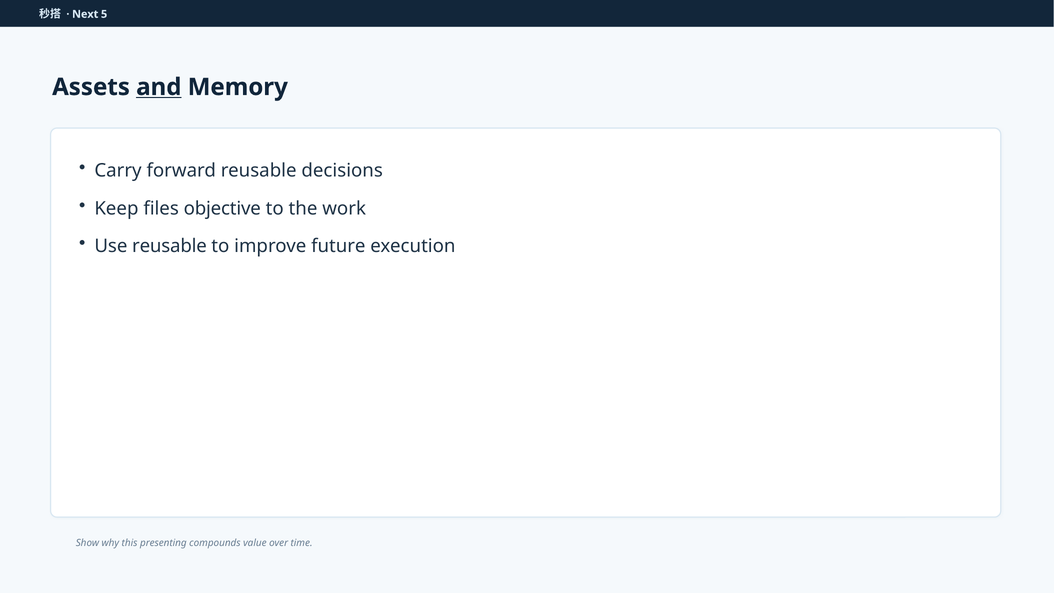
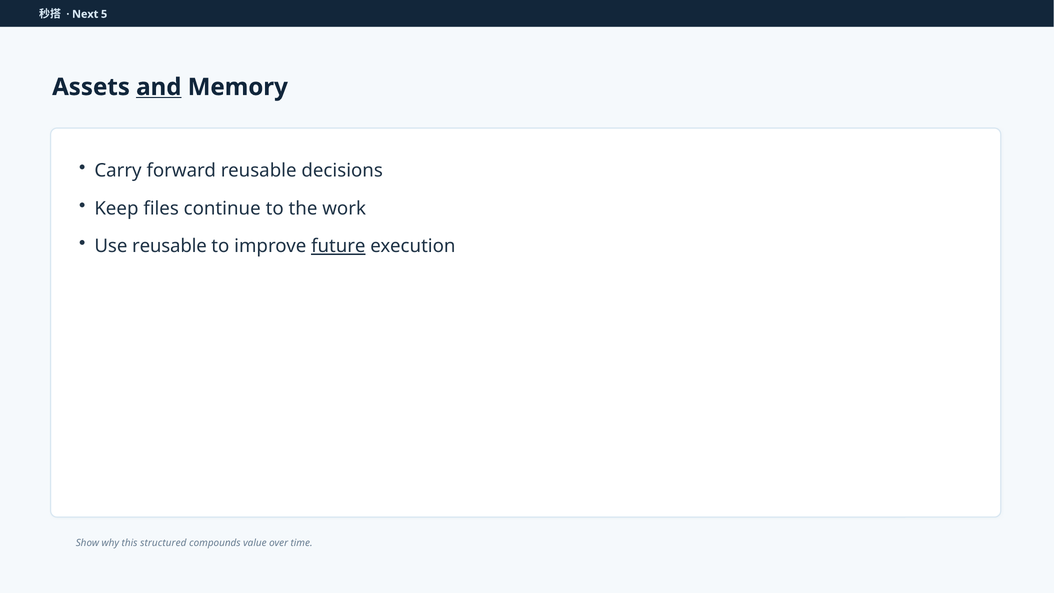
objective: objective -> continue (222, 208)
future underline: none -> present (338, 246)
presenting: presenting -> structured (163, 543)
